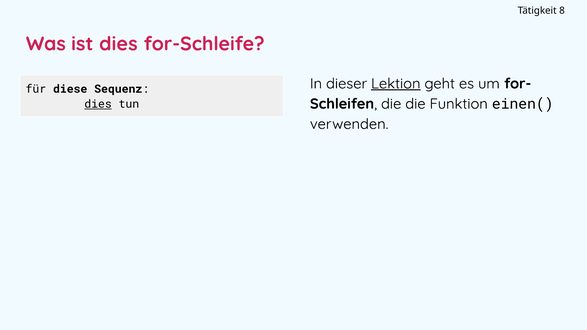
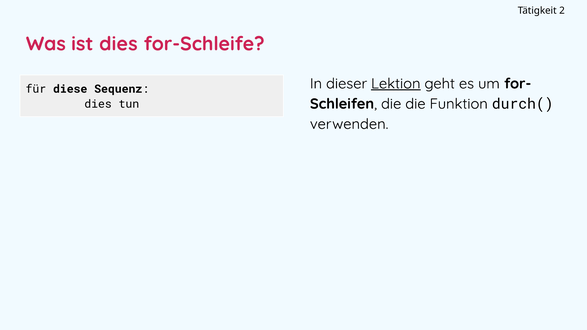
8: 8 -> 2 (562, 11)
einen(: einen( -> durch( (523, 104)
dies underline: present -> none (98, 104)
